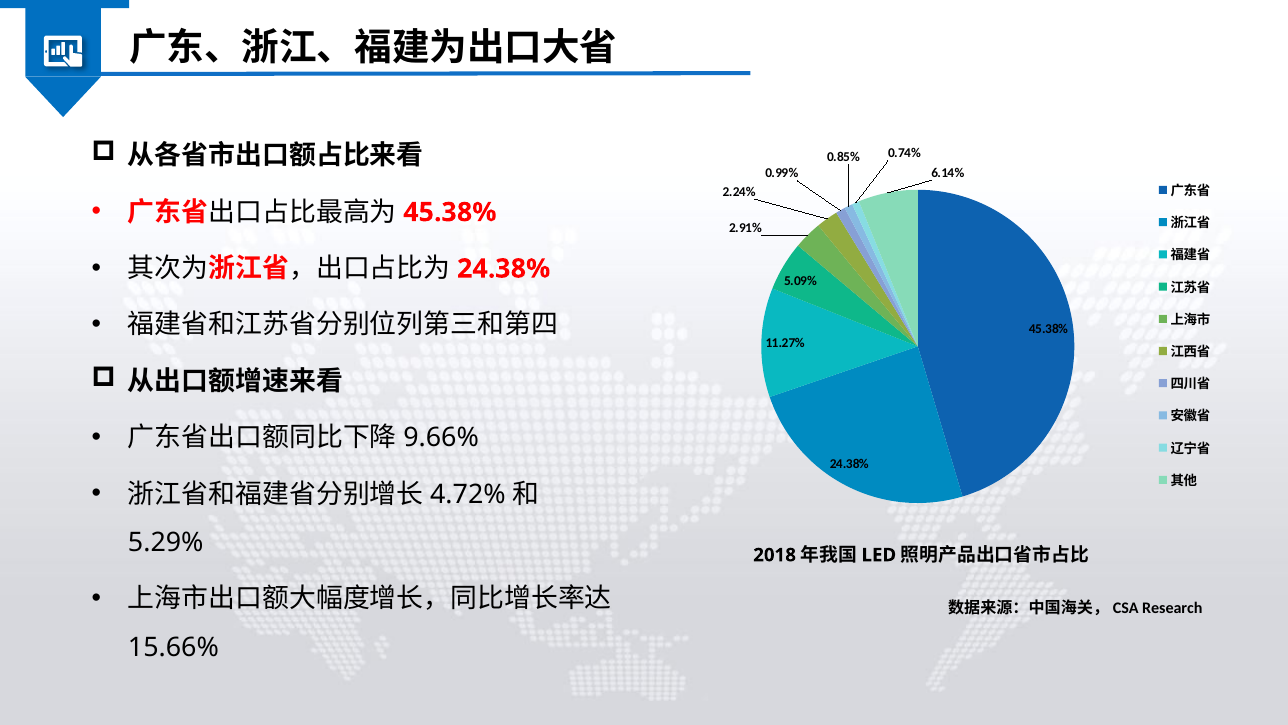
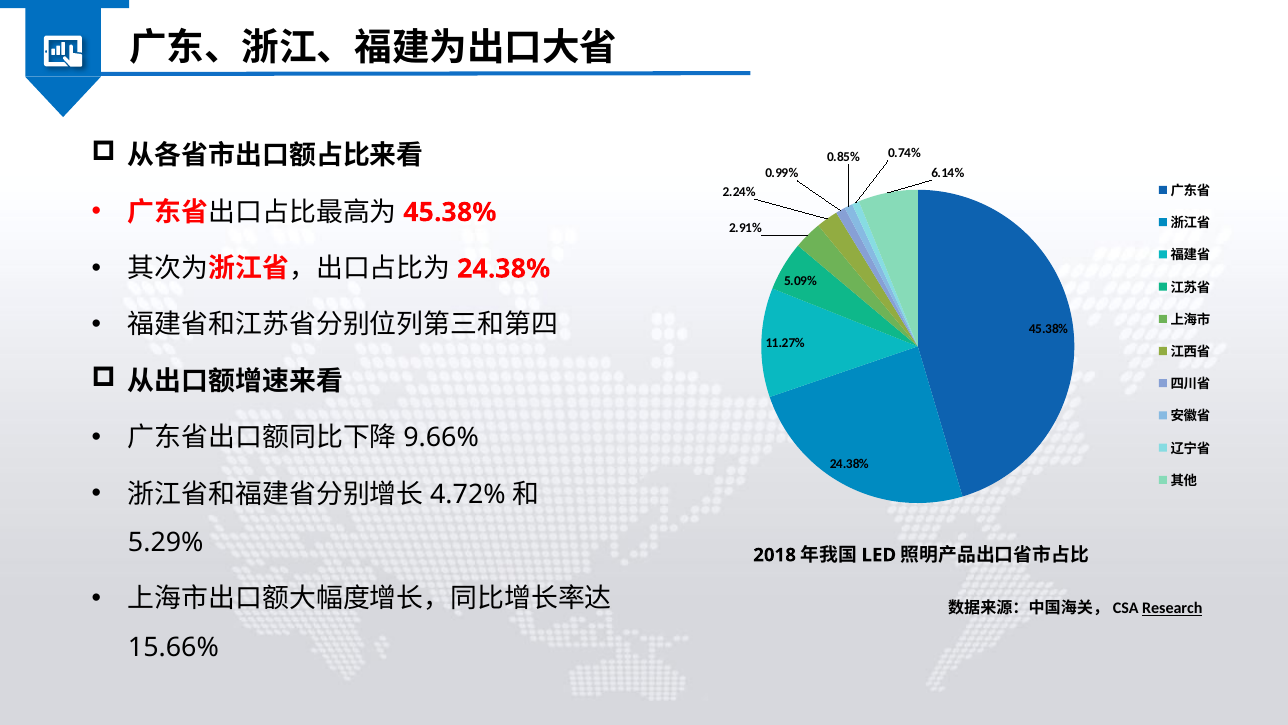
Research underline: none -> present (1172, 608)
